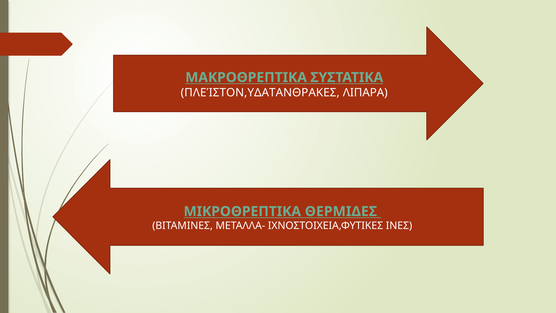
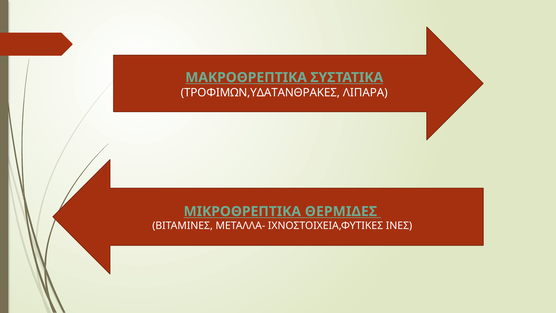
ΠΛΕΊΣΤΟΝ,ΥΔΑΤΑΝΘΡΑΚΕΣ: ΠΛΕΊΣΤΟΝ,ΥΔΑΤΑΝΘΡΑΚΕΣ -> ΤΡΟΦΙΜΩΝ,ΥΔΑΤΑΝΘΡΑΚΕΣ (260, 93)
